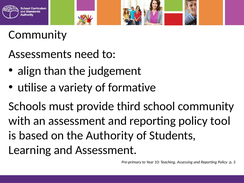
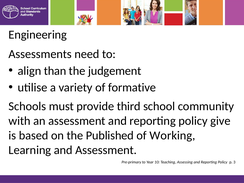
Community: Community -> Engineering (38, 35)
tool: tool -> give (220, 121)
Authority: Authority -> Published (110, 135)
Students: Students -> Working (172, 135)
